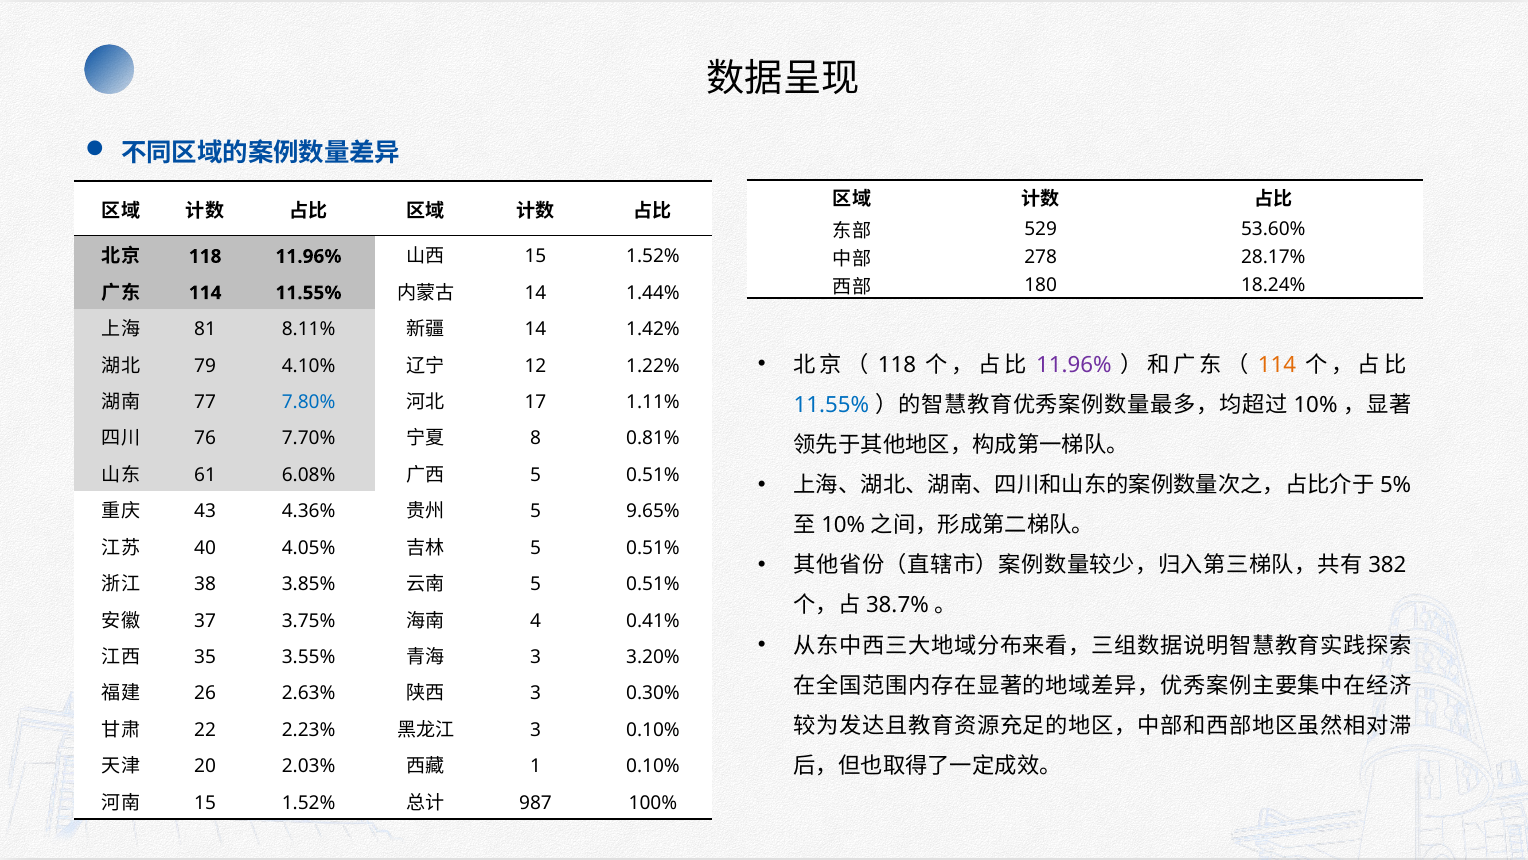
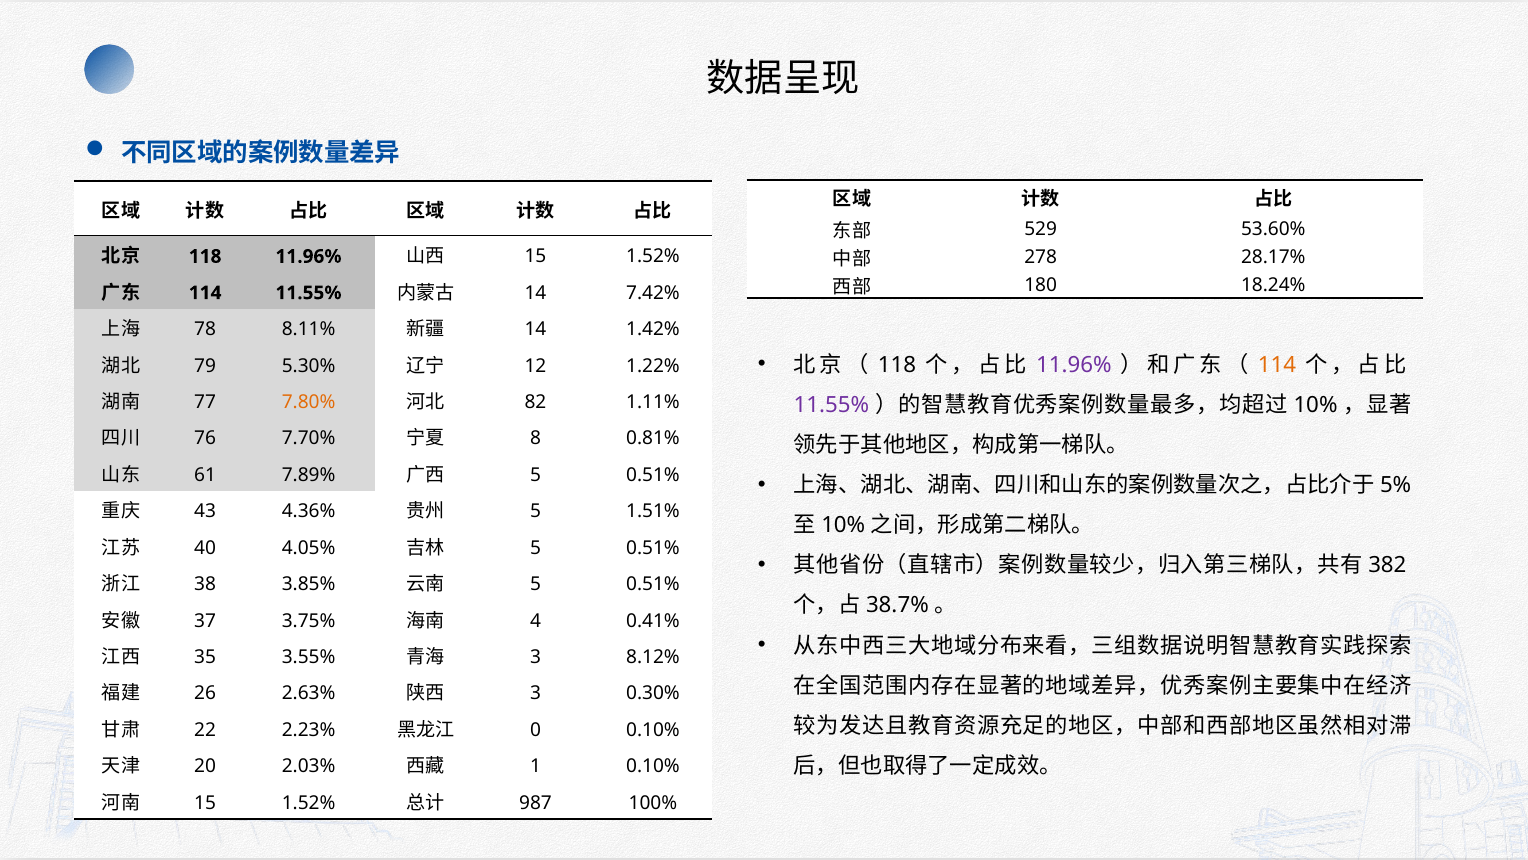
1.44%: 1.44% -> 7.42% (653, 293)
81: 81 -> 78 (205, 329)
4.10%: 4.10% -> 5.30% (309, 366)
7.80% colour: blue -> orange (309, 402)
17: 17 -> 82 (535, 402)
11.55% colour: blue -> purple (831, 405)
6.08%: 6.08% -> 7.89% (309, 475)
9.65%: 9.65% -> 1.51% (653, 511)
3.20%: 3.20% -> 8.12% (653, 657)
3: 3 -> 0 (536, 730)
